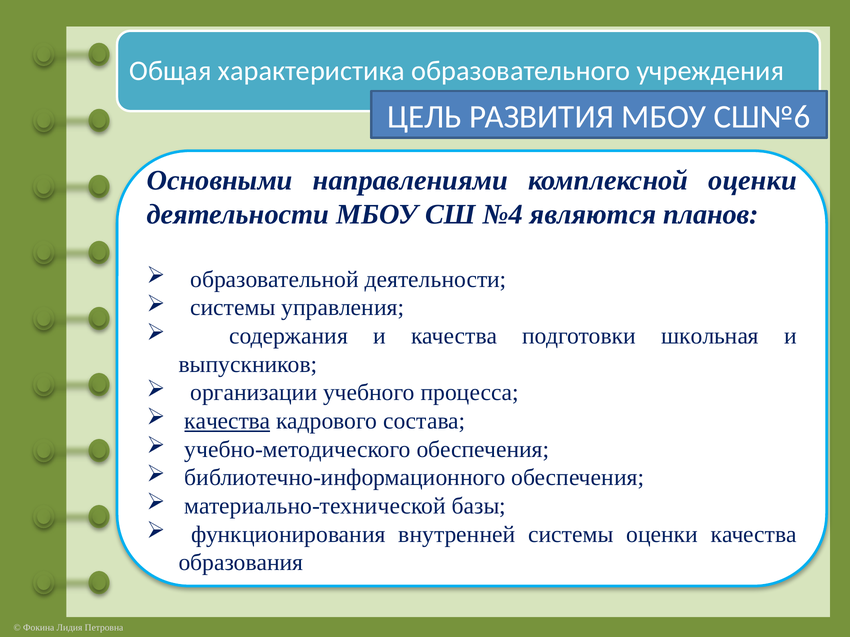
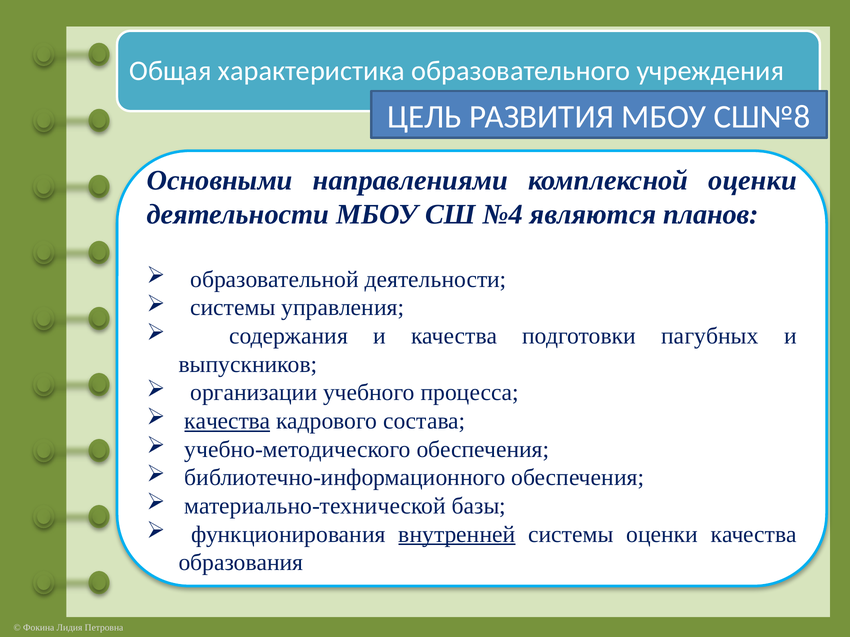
СШ№6: СШ№6 -> СШ№8 (762, 117)
школьная: школьная -> пагубных (710, 336)
внутренней underline: none -> present (457, 535)
